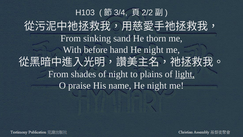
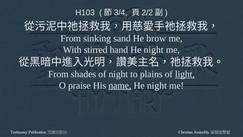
thorn: thorn -> brow (156, 38)
before: before -> stirred (96, 50)
name underline: none -> present (120, 85)
